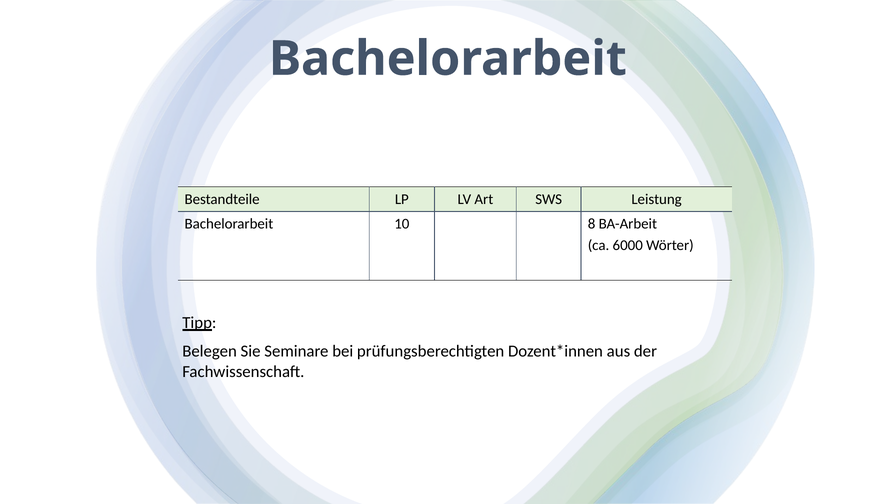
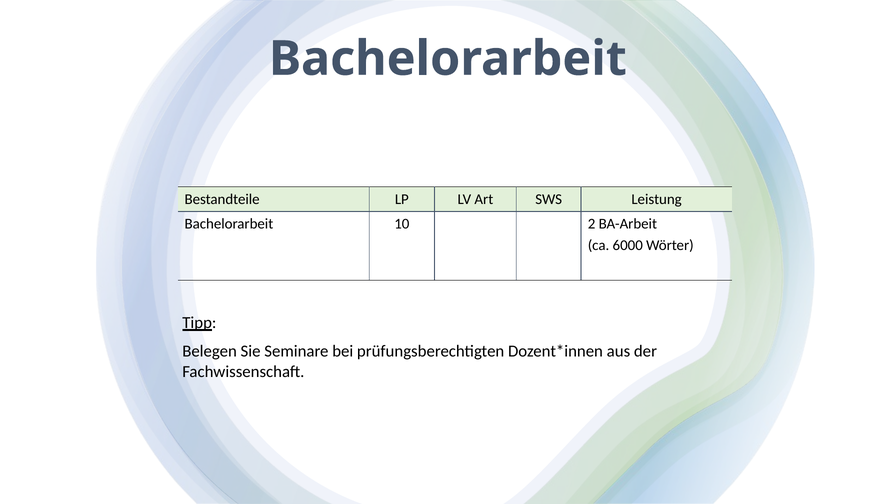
8: 8 -> 2 (592, 224)
